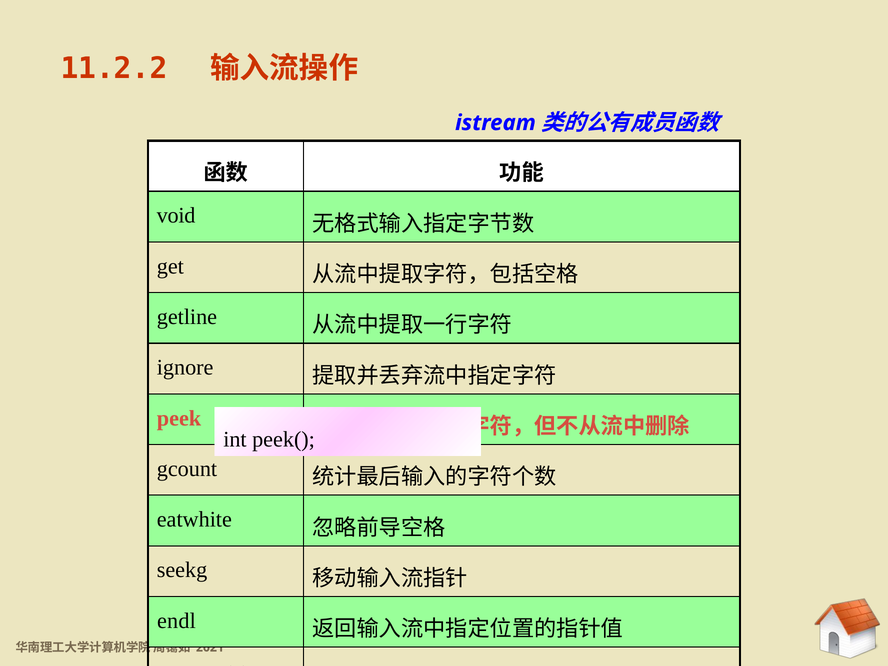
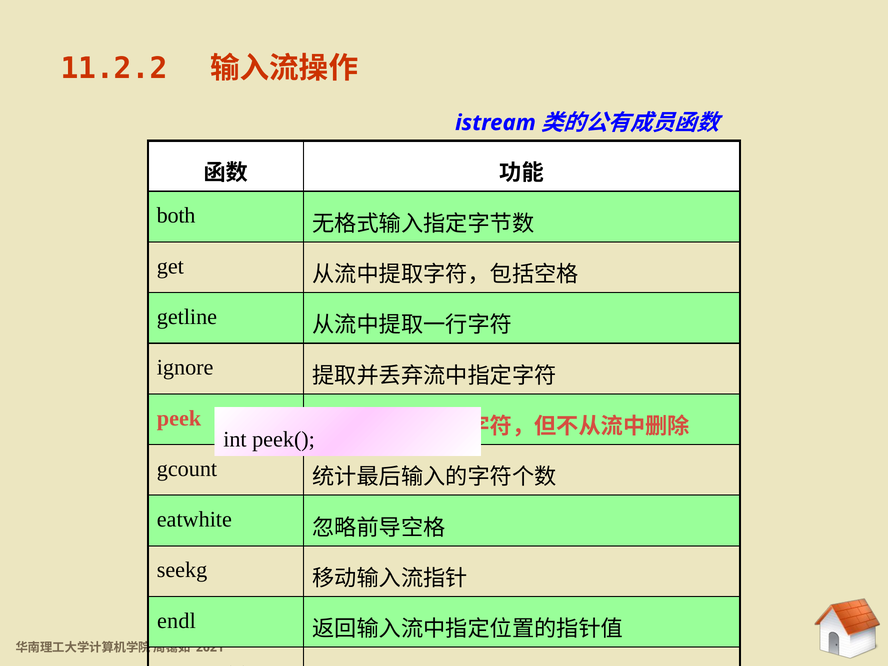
void: void -> both (176, 216)
